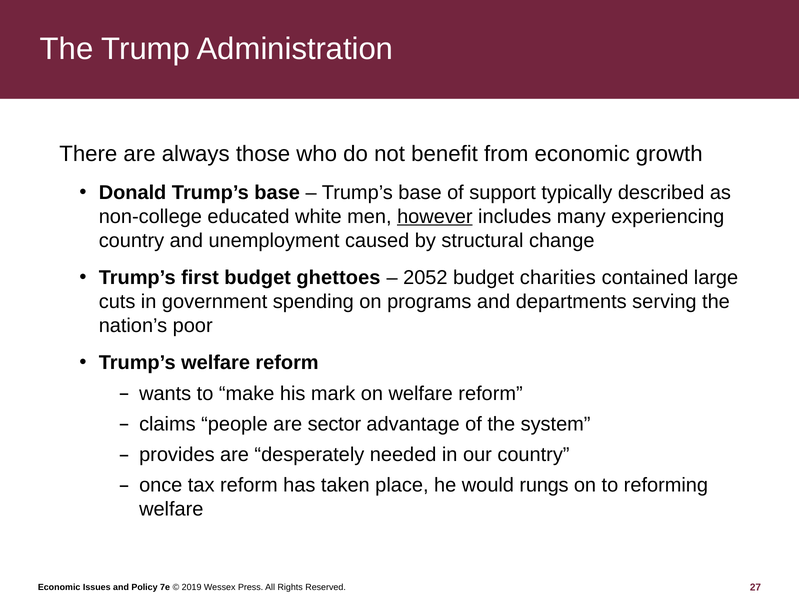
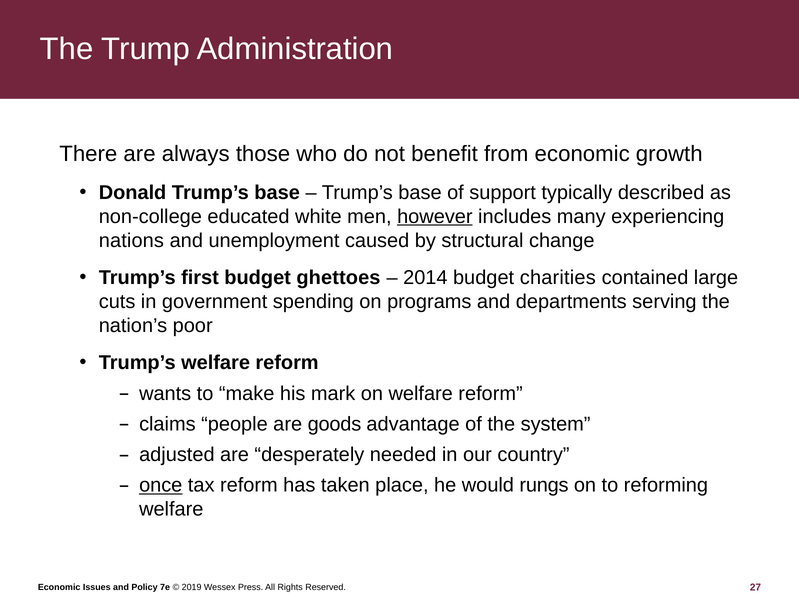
country: country -> nations (131, 241)
2052: 2052 -> 2014 (425, 278)
sector: sector -> goods (334, 424)
provides: provides -> adjusted (177, 455)
once underline: none -> present (161, 486)
